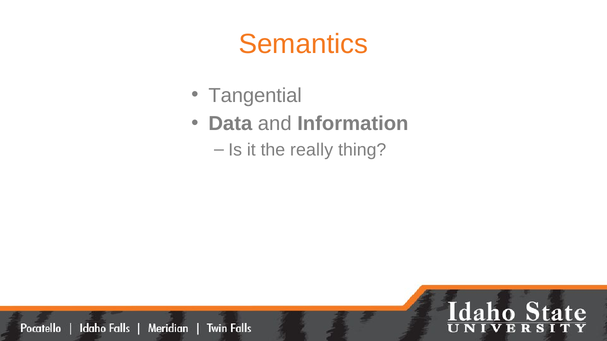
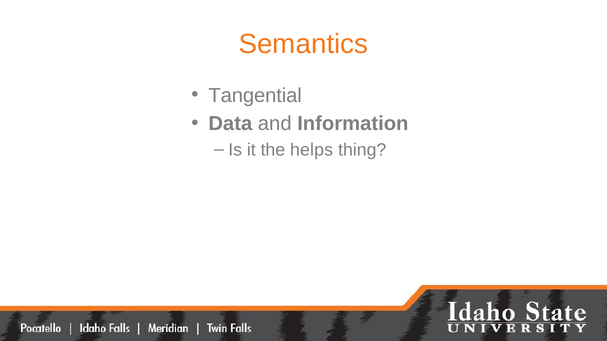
really: really -> helps (312, 150)
